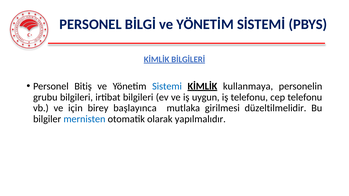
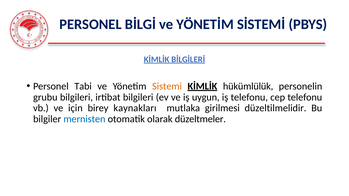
Bitiş: Bitiş -> Tabi (83, 86)
Sistemi colour: blue -> orange (167, 86)
kullanmaya: kullanmaya -> hükümlülük (248, 86)
başlayınca: başlayınca -> kaynakları (135, 108)
yapılmalıdır: yapılmalıdır -> düzeltmeler (200, 119)
